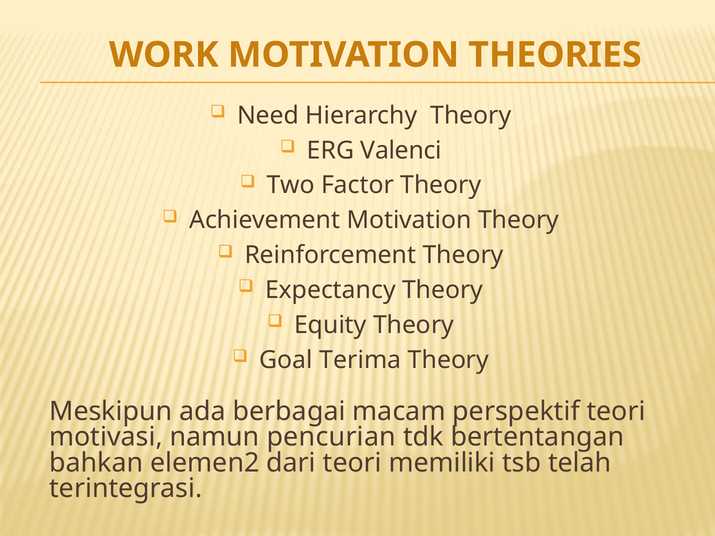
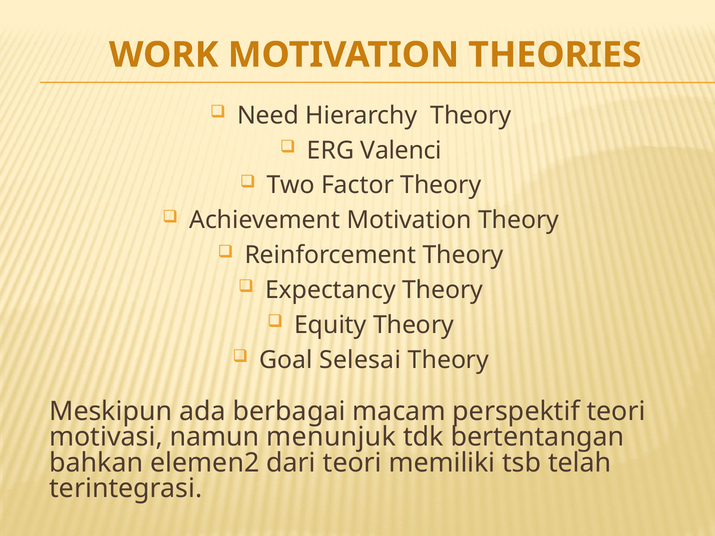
Terima: Terima -> Selesai (360, 360)
pencurian: pencurian -> menunjuk (331, 437)
